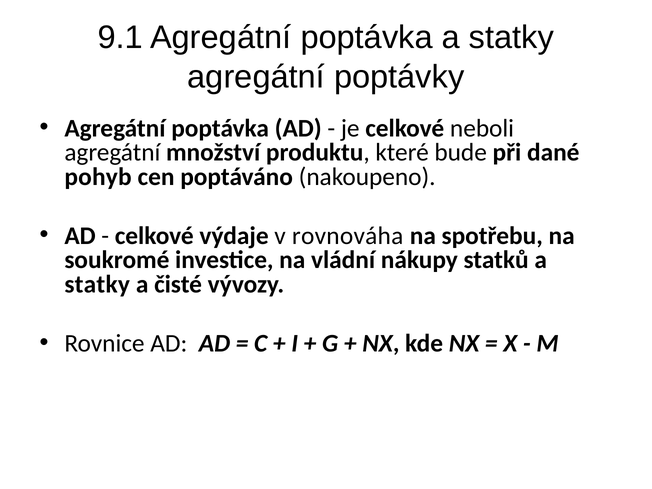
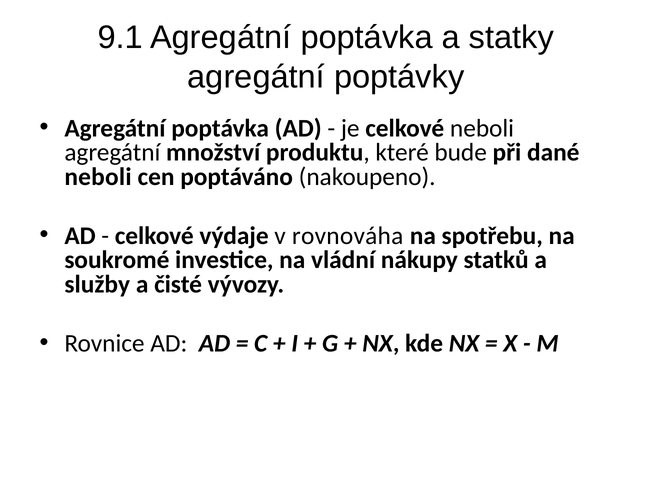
pohyb: pohyb -> neboli (98, 177)
statky: statky -> služby (97, 284)
